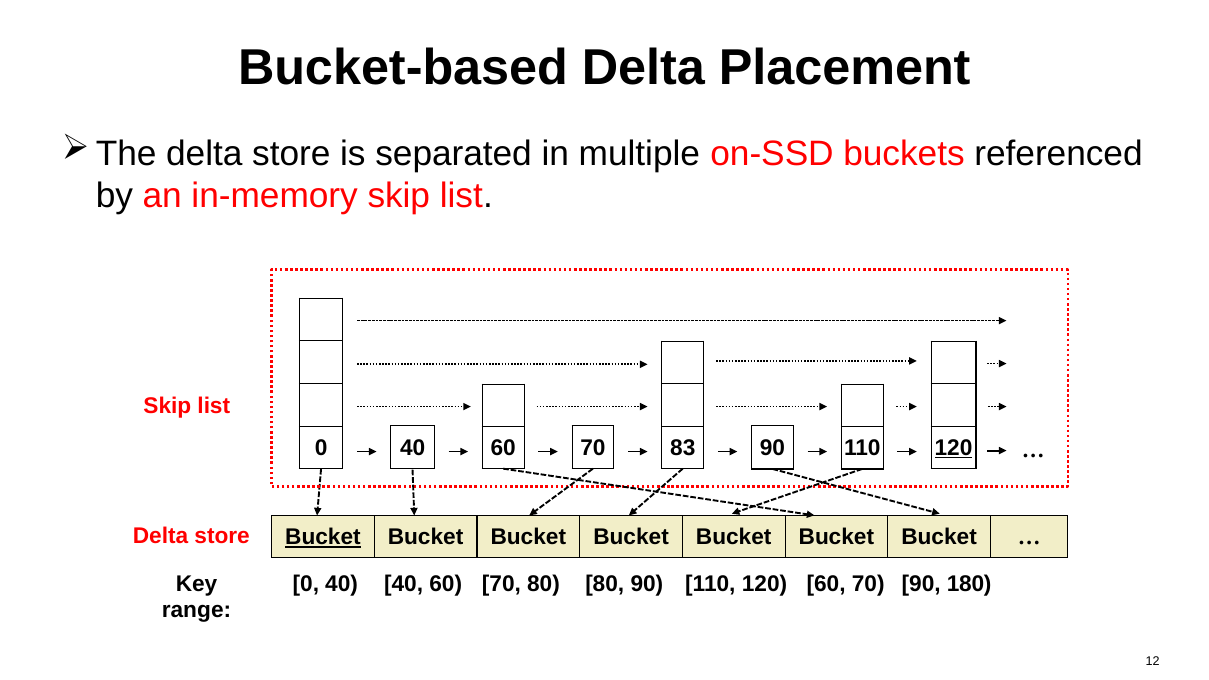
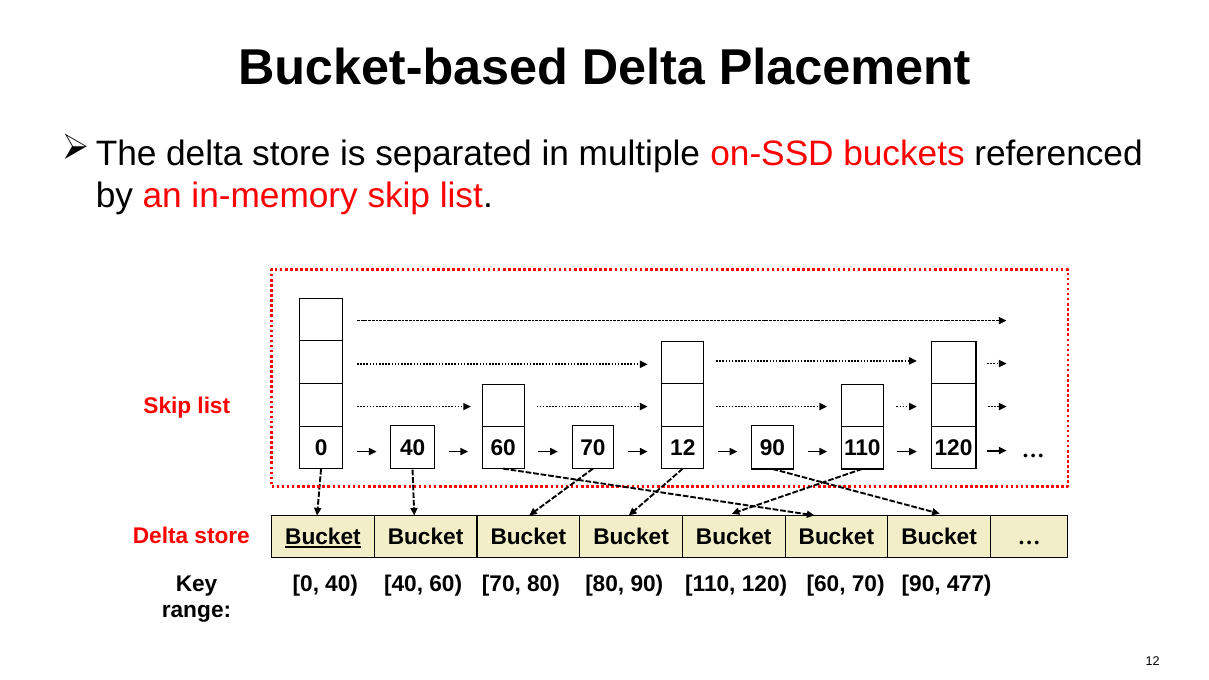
70 83: 83 -> 12 (683, 448)
120 underline: present -> none (953, 448)
180: 180 -> 477 (969, 584)
